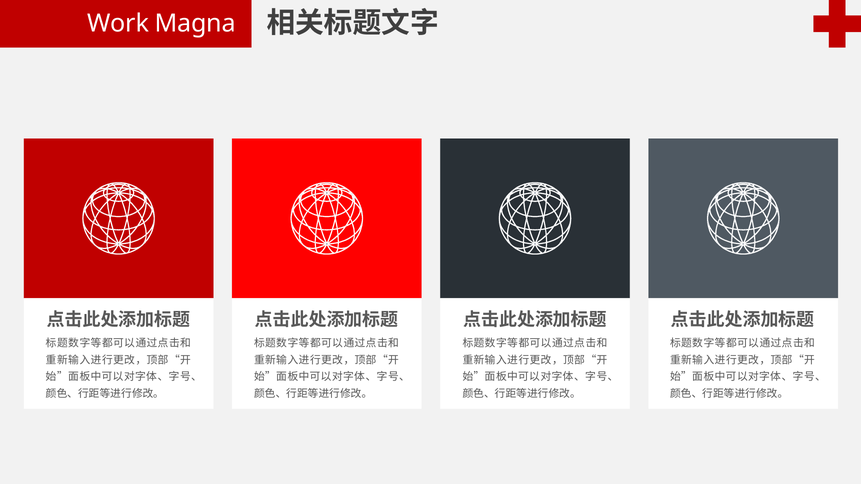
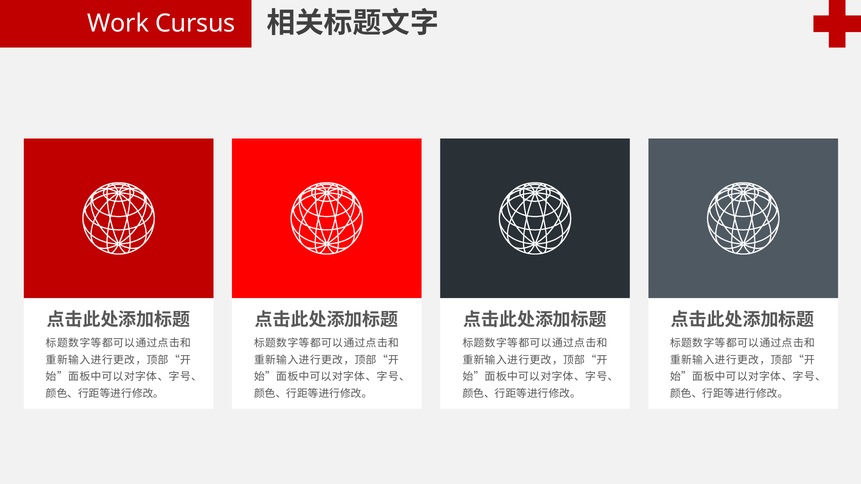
Magna: Magna -> Cursus (195, 23)
